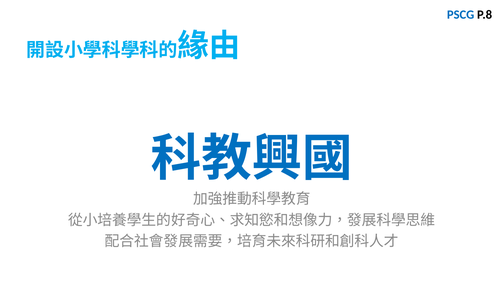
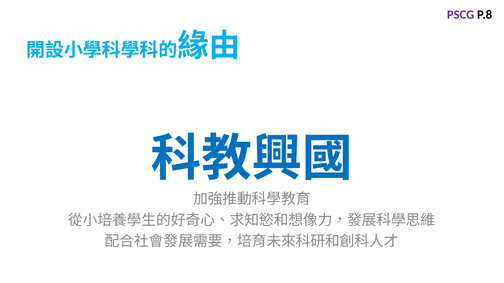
PSCG colour: blue -> purple (461, 15)
